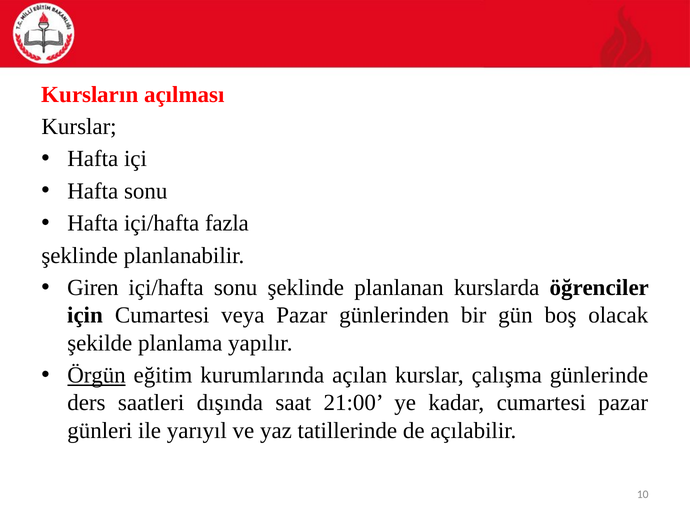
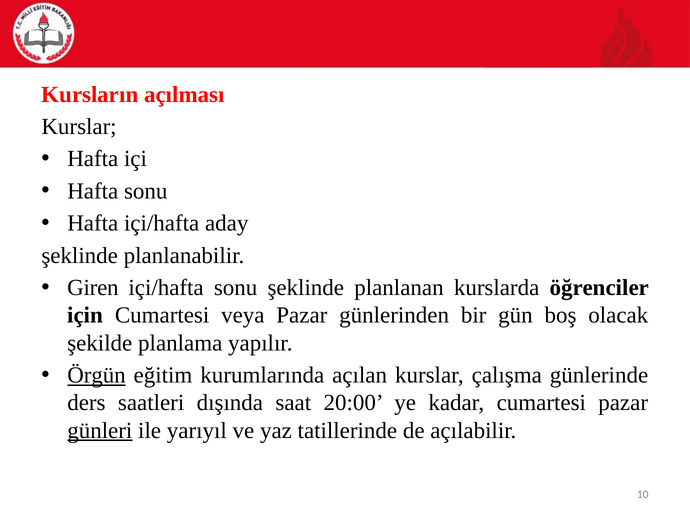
fazla: fazla -> aday (227, 223)
21:00: 21:00 -> 20:00 (354, 402)
günleri underline: none -> present (100, 430)
